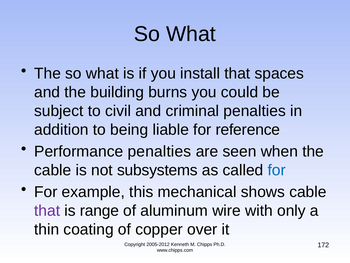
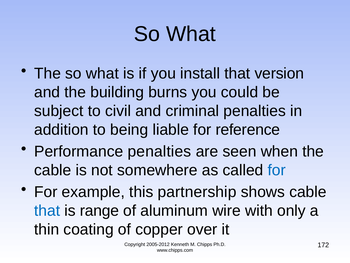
spaces: spaces -> version (279, 73)
subsystems: subsystems -> somewhere (157, 170)
mechanical: mechanical -> partnership (197, 192)
that colour: purple -> blue (47, 210)
